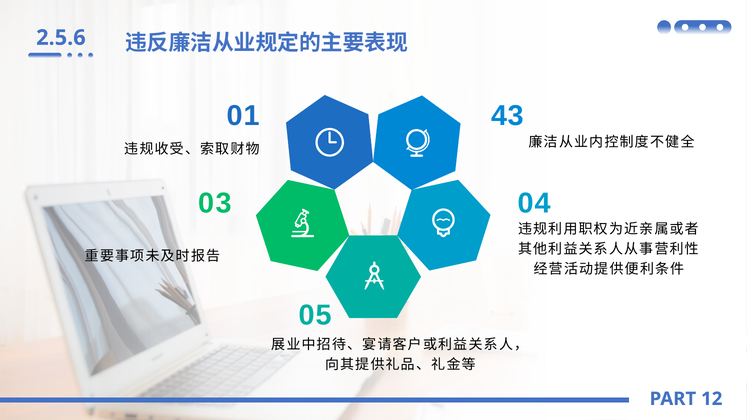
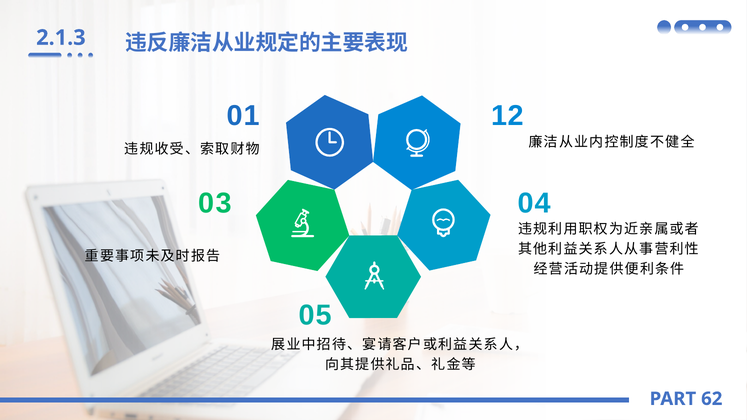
2.5.6: 2.5.6 -> 2.1.3 (61, 38)
43: 43 -> 12 (508, 116)
12: 12 -> 62 (712, 399)
